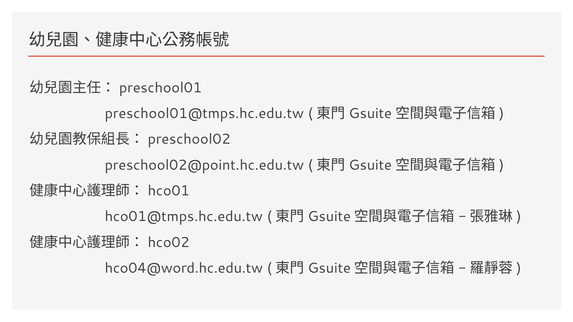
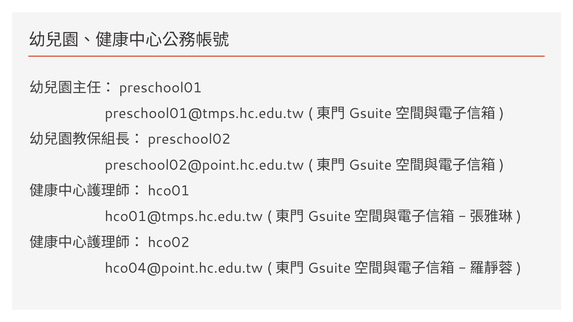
hco04@word.hc.edu.tw: hco04@word.hc.edu.tw -> hco04@point.hc.edu.tw (184, 268)
